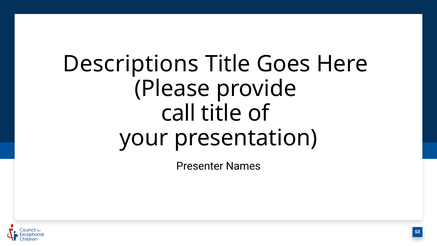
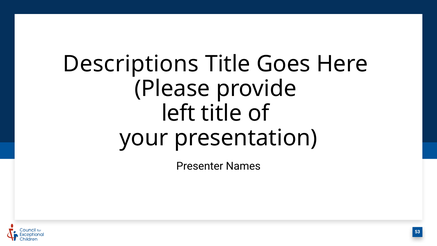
call: call -> left (178, 113)
